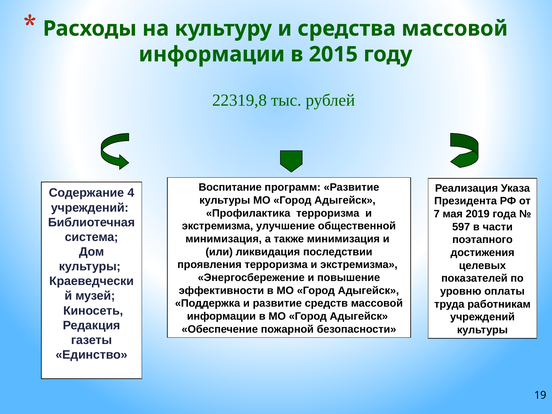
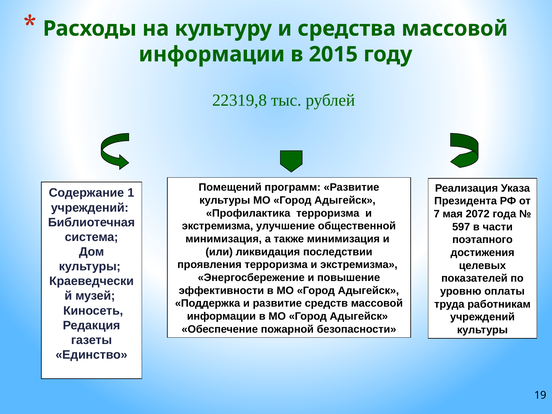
Воспитание: Воспитание -> Помещений (230, 187)
4: 4 -> 1 (131, 193)
2019: 2019 -> 2072 (478, 214)
